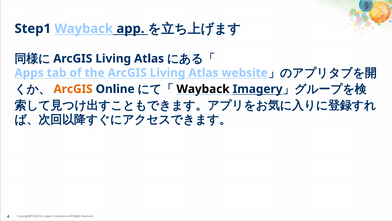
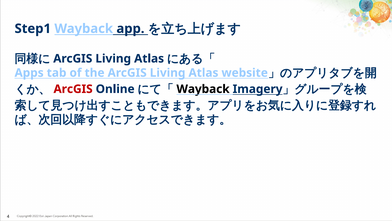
ArcGIS colour: orange -> red (73, 89)
